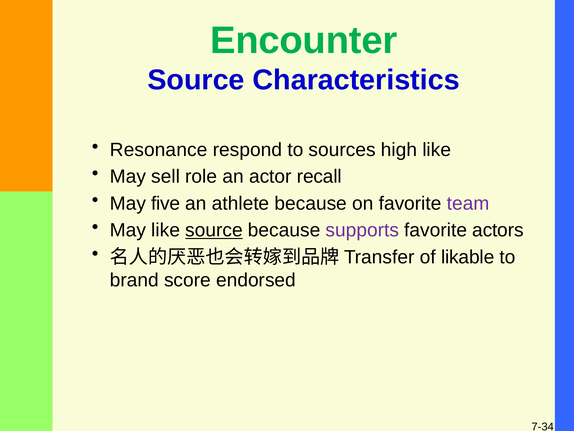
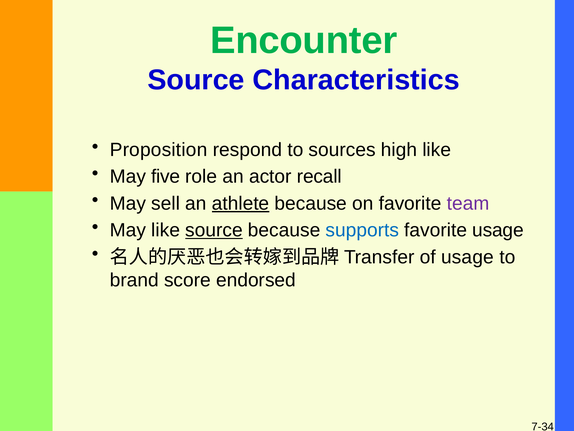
Resonance: Resonance -> Proposition (159, 150)
sell: sell -> five (166, 176)
five: five -> sell (166, 203)
athlete underline: none -> present (241, 203)
supports colour: purple -> blue (362, 230)
favorite actors: actors -> usage (498, 230)
of likable: likable -> usage (468, 257)
